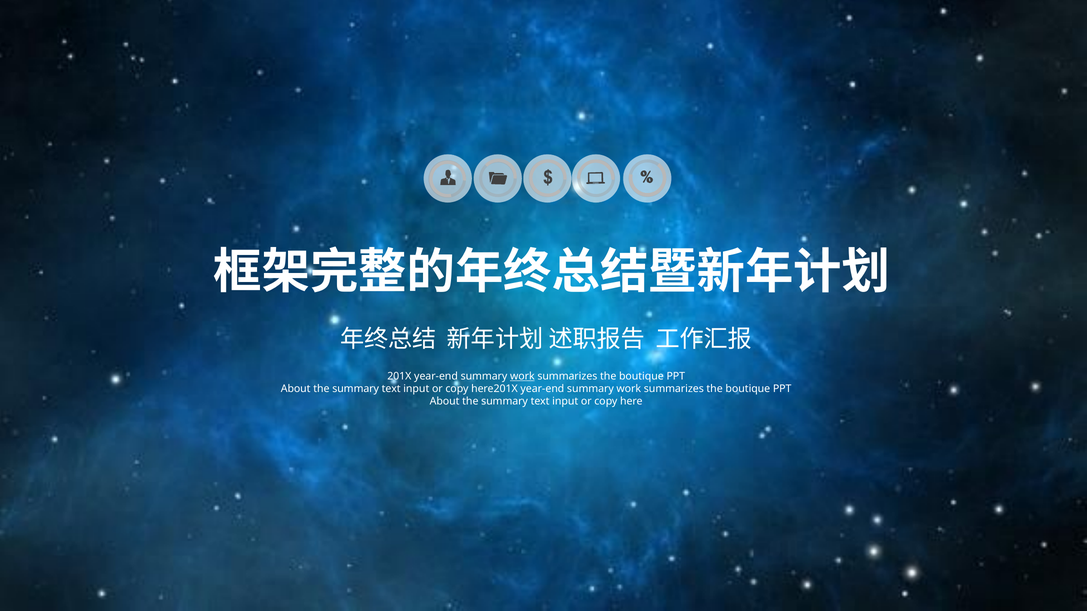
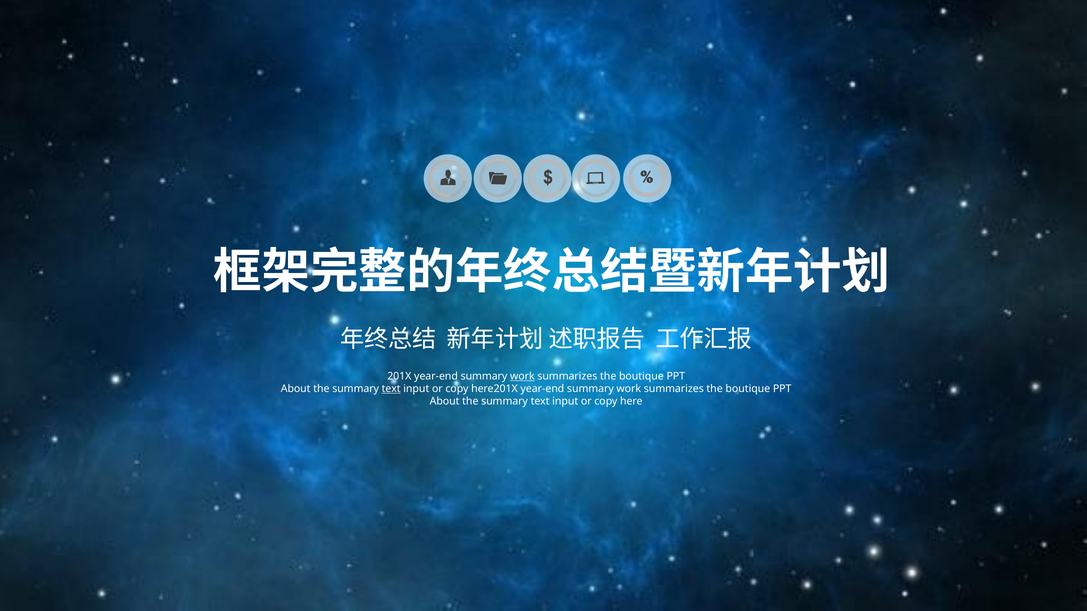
text underline: none -> present (391, 389)
